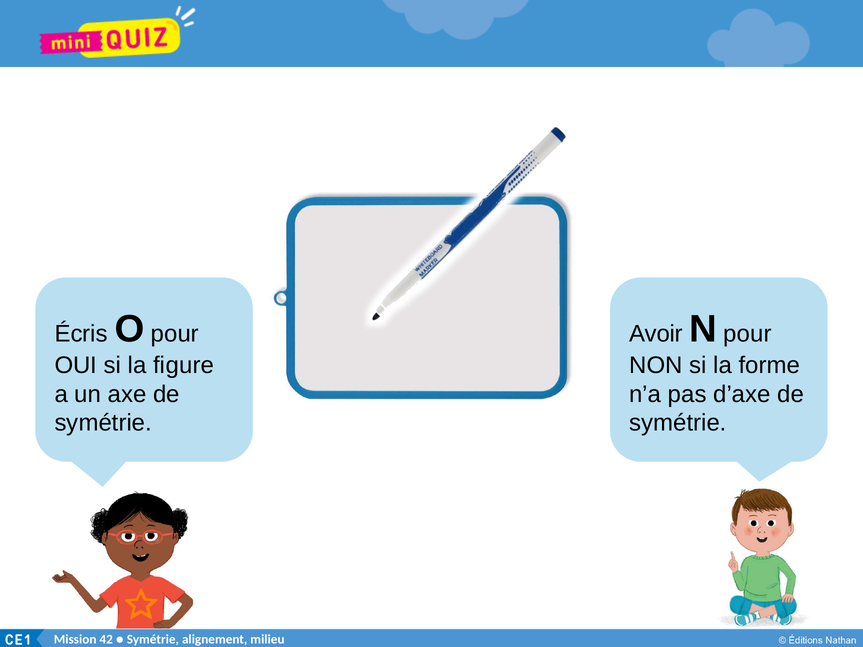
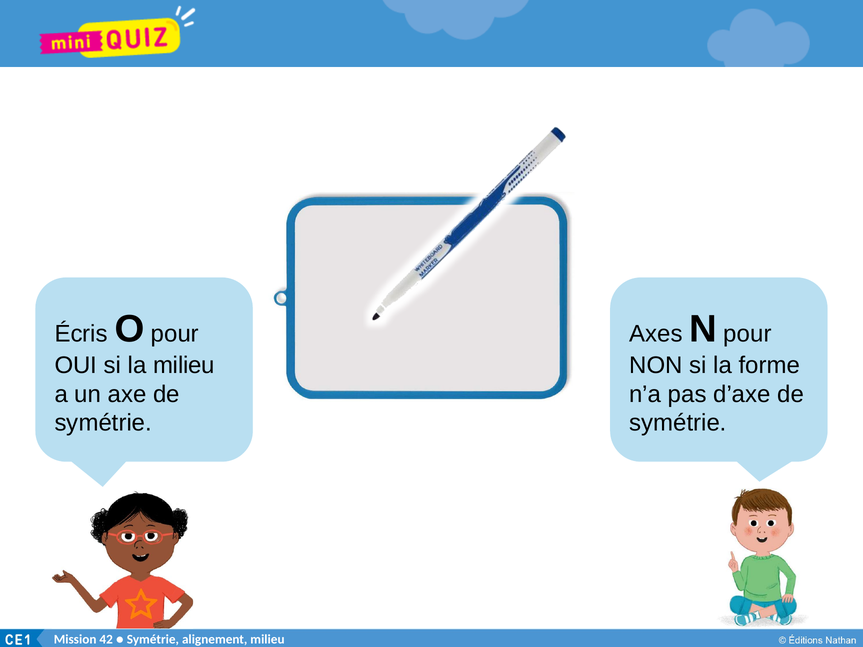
Avoir: Avoir -> Axes (656, 334)
la figure: figure -> milieu (184, 366)
